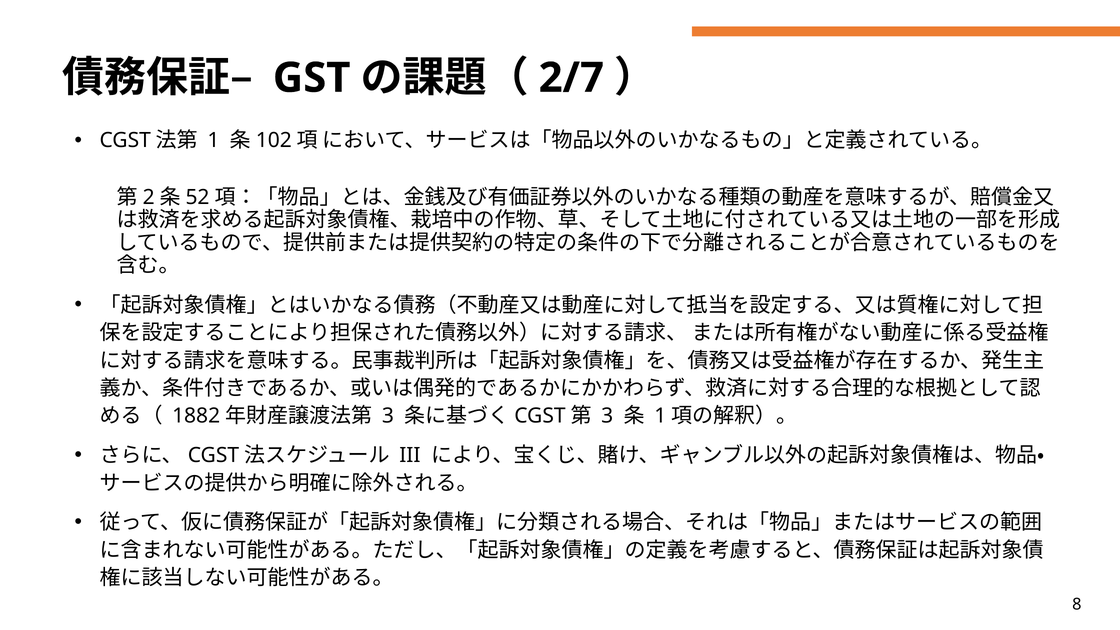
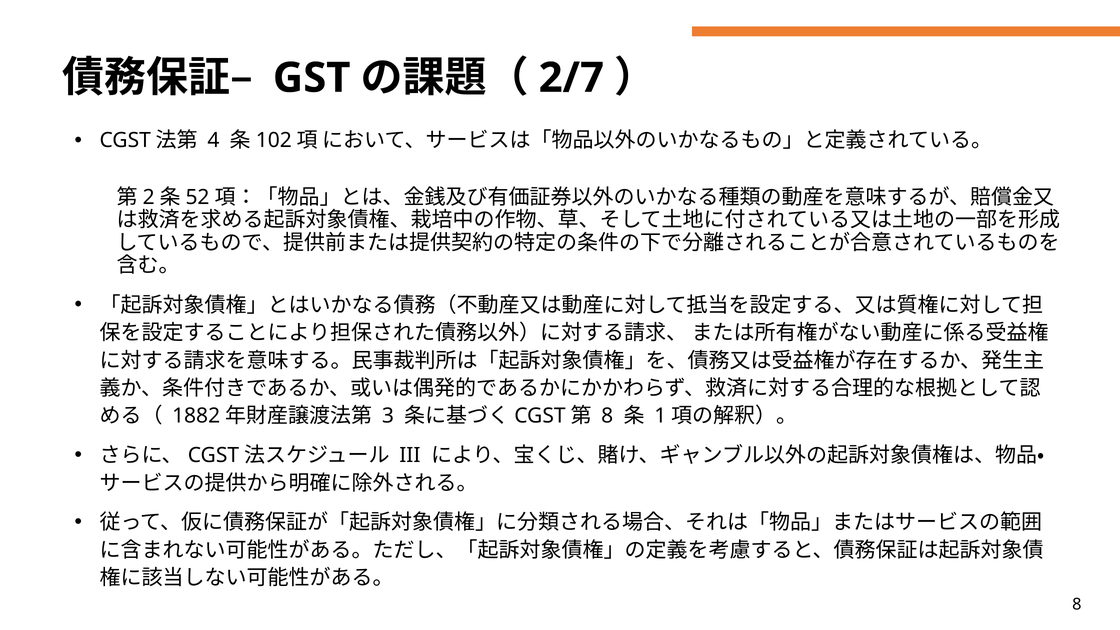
1: 1 -> 4 (213, 140)
3: 3 -> 8 (607, 416)
